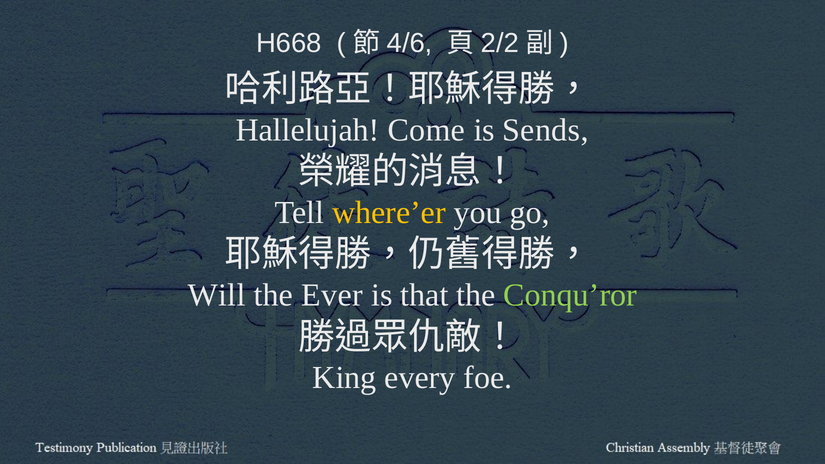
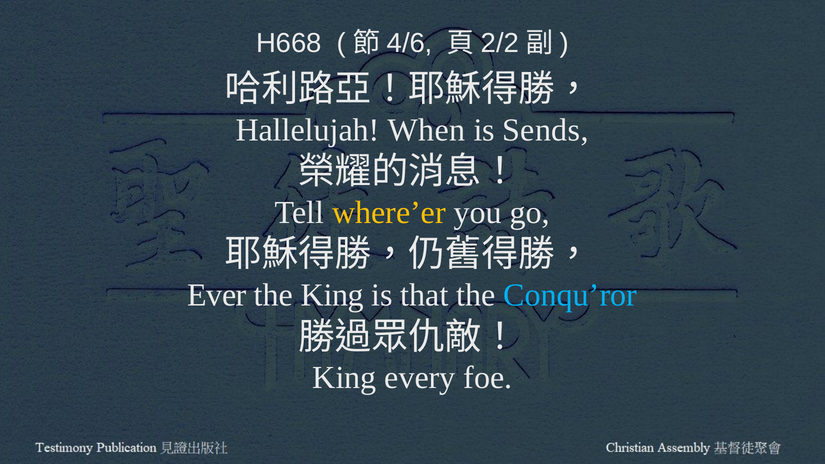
Come: Come -> When (426, 130)
Will: Will -> Ever (217, 295)
the Ever: Ever -> King (332, 295)
Conqu’ror colour: light green -> light blue (570, 295)
